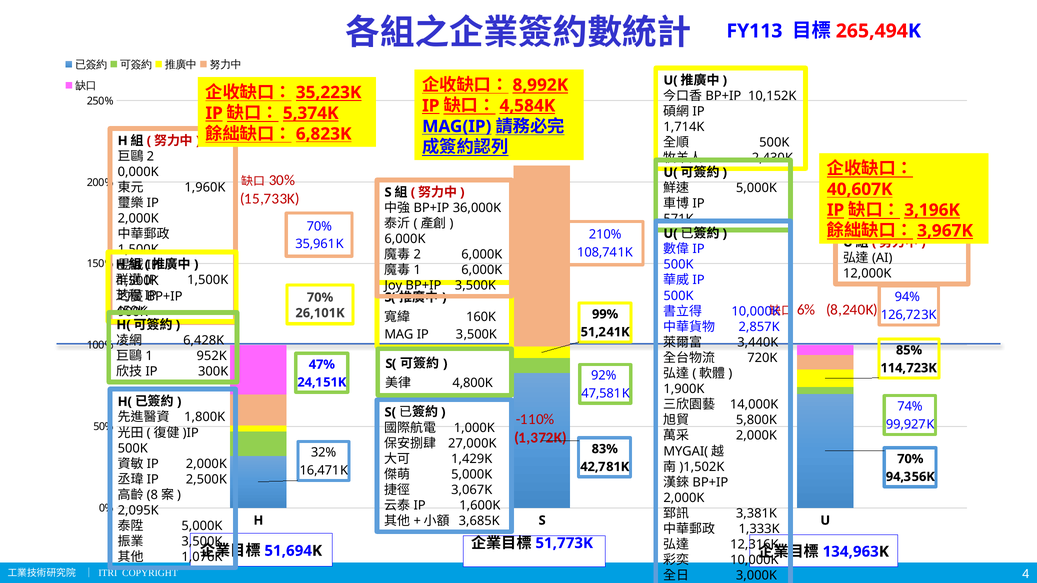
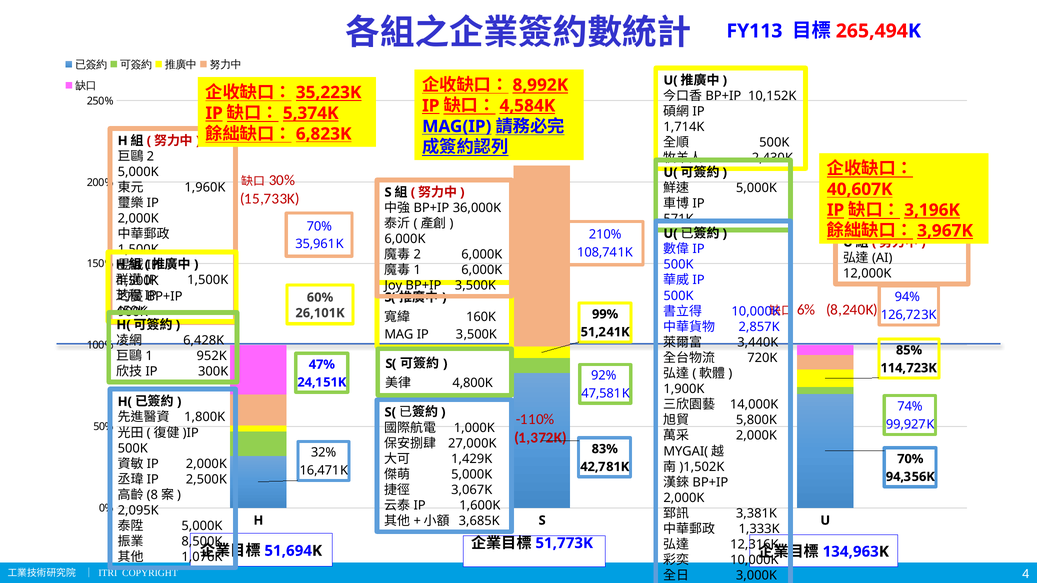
0,000K: 0,000K -> 5,000K (138, 172)
70%: 70% -> 60% (320, 298)
3,500K: 3,500K -> 8,500K (202, 542)
